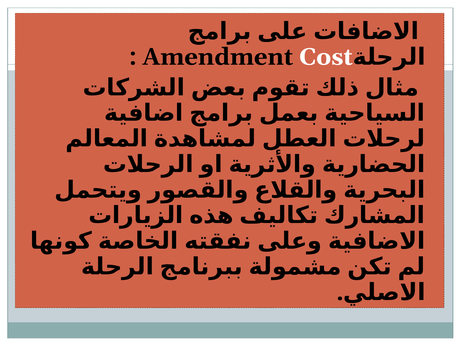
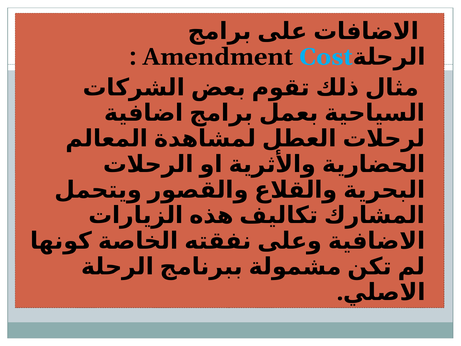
Cost colour: white -> light blue (326, 57)
